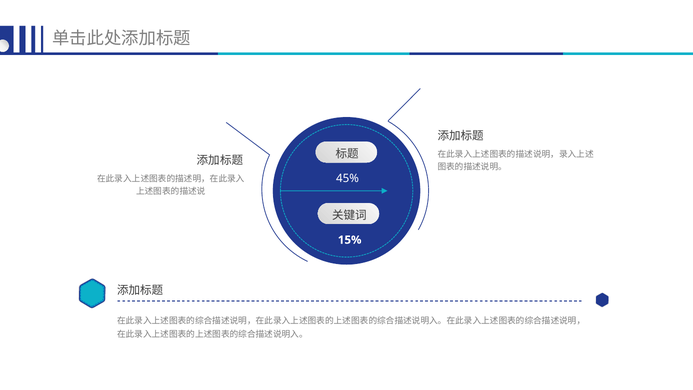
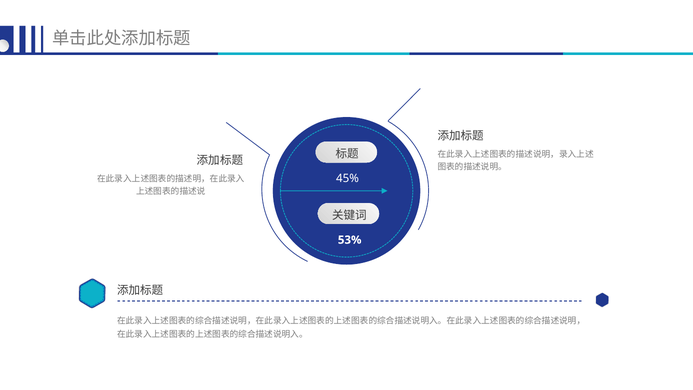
15%: 15% -> 53% (350, 240)
